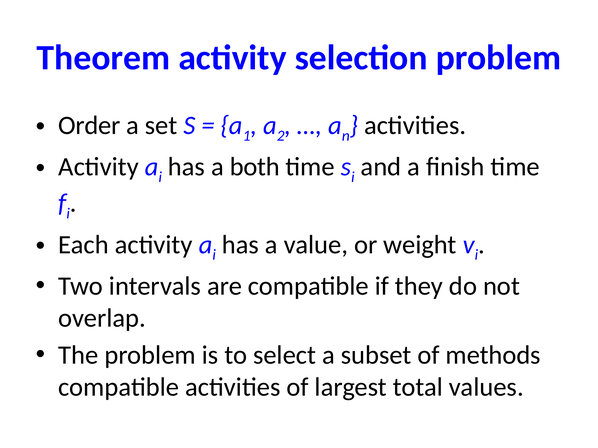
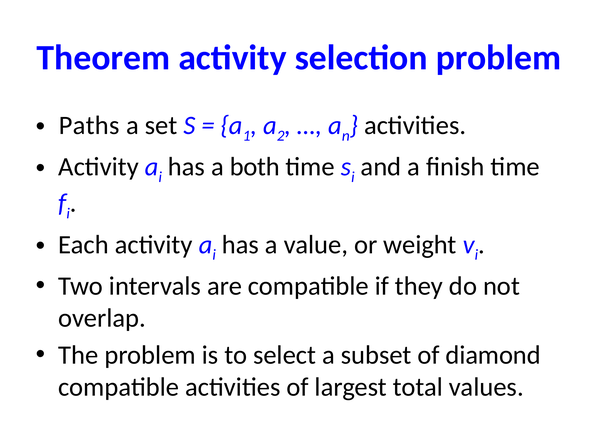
Order: Order -> Paths (89, 125)
methods: methods -> diamond (493, 356)
